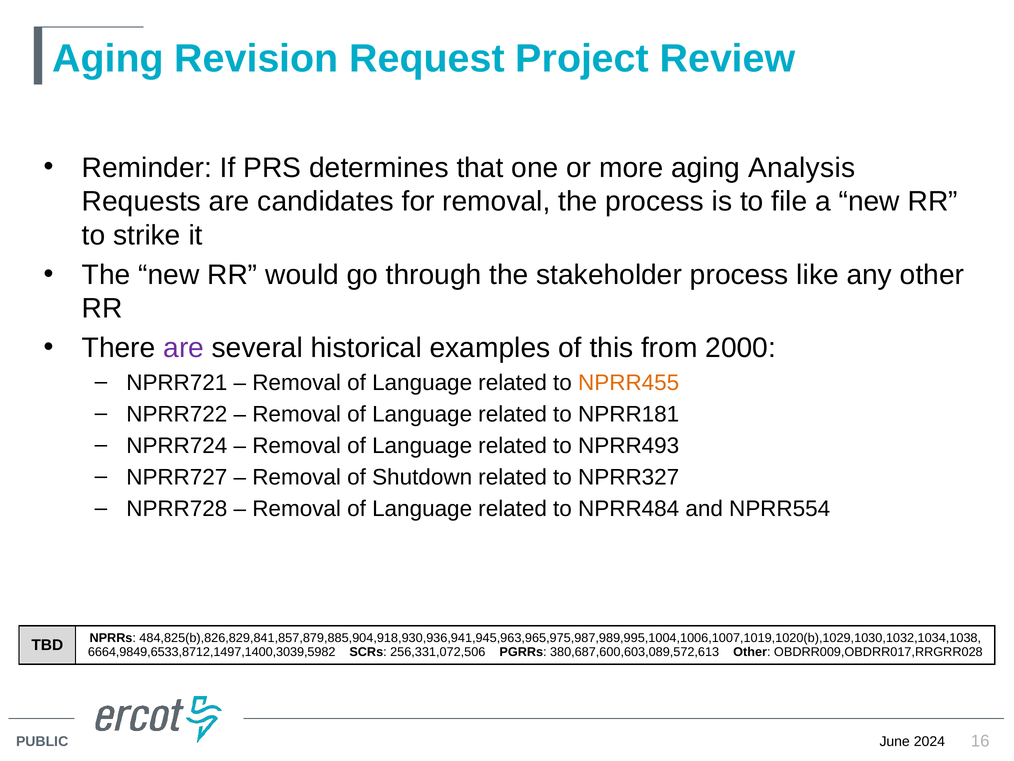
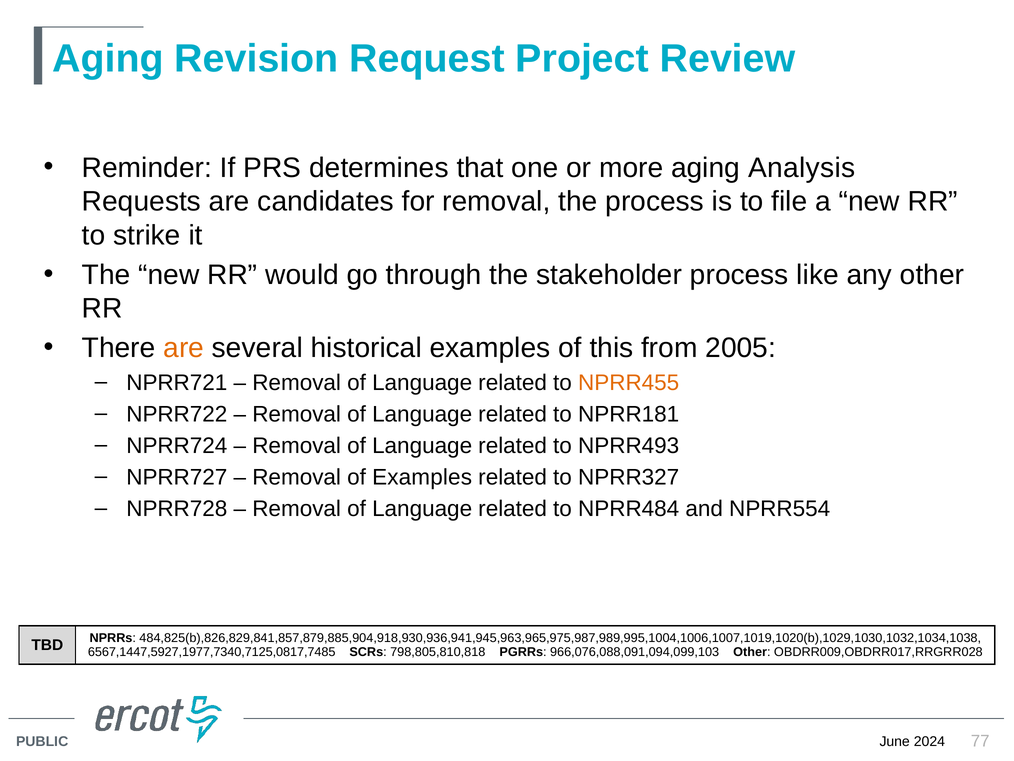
are colour: purple -> orange (184, 348)
2000: 2000 -> 2005 (741, 348)
of Shutdown: Shutdown -> Examples (422, 477)
6664,9849,6533,8712,1497,1400,3039,5982: 6664,9849,6533,8712,1497,1400,3039,5982 -> 6567,1447,5927,1977,7340,7125,0817,7485 (212, 652)
256,331,072,506: 256,331,072,506 -> 798,805,810,818 (438, 652)
380,687,600,603,089,572,613: 380,687,600,603,089,572,613 -> 966,076,088,091,094,099,103 (635, 652)
16: 16 -> 77 (980, 741)
